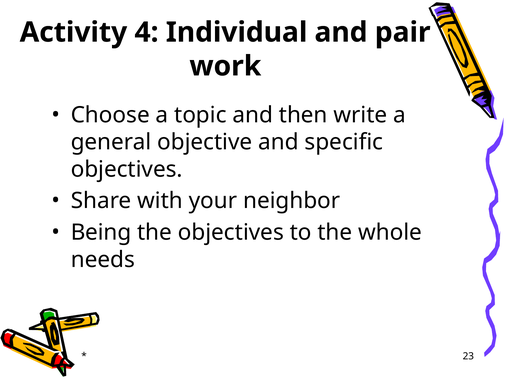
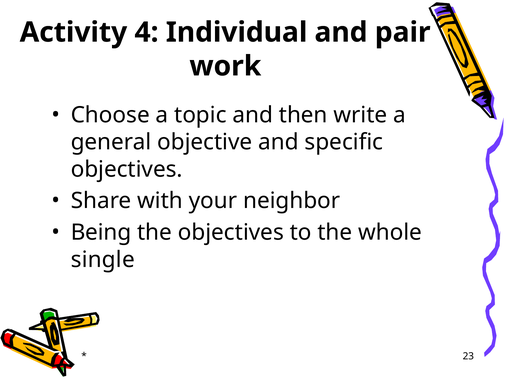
needs: needs -> single (103, 260)
